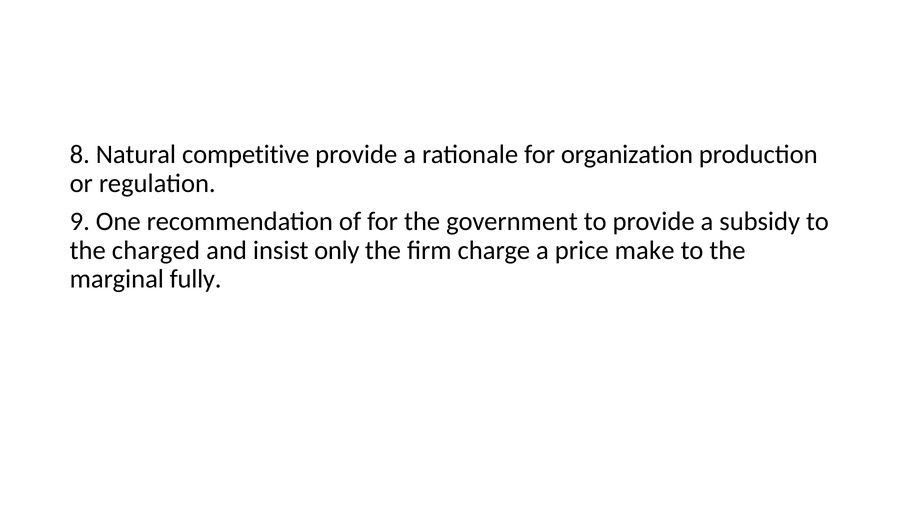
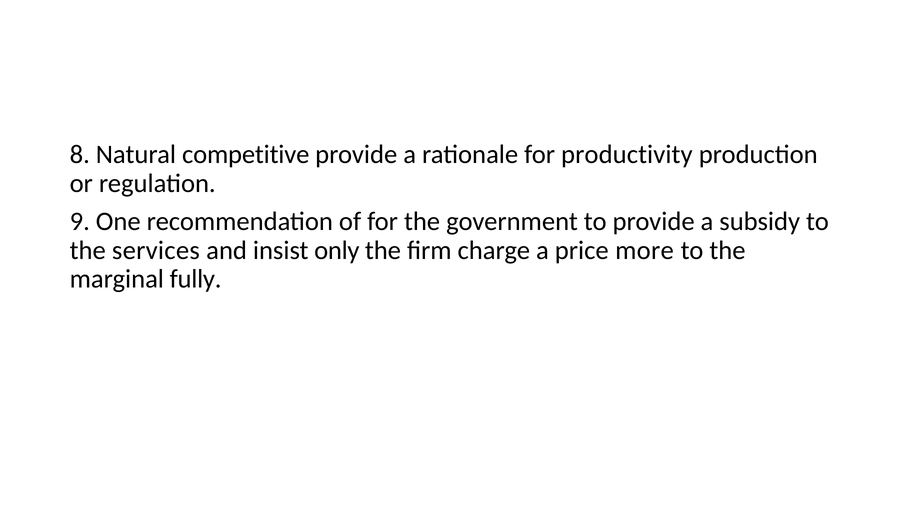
organization: organization -> productivity (627, 155)
charged: charged -> services (156, 250)
make: make -> more (645, 250)
